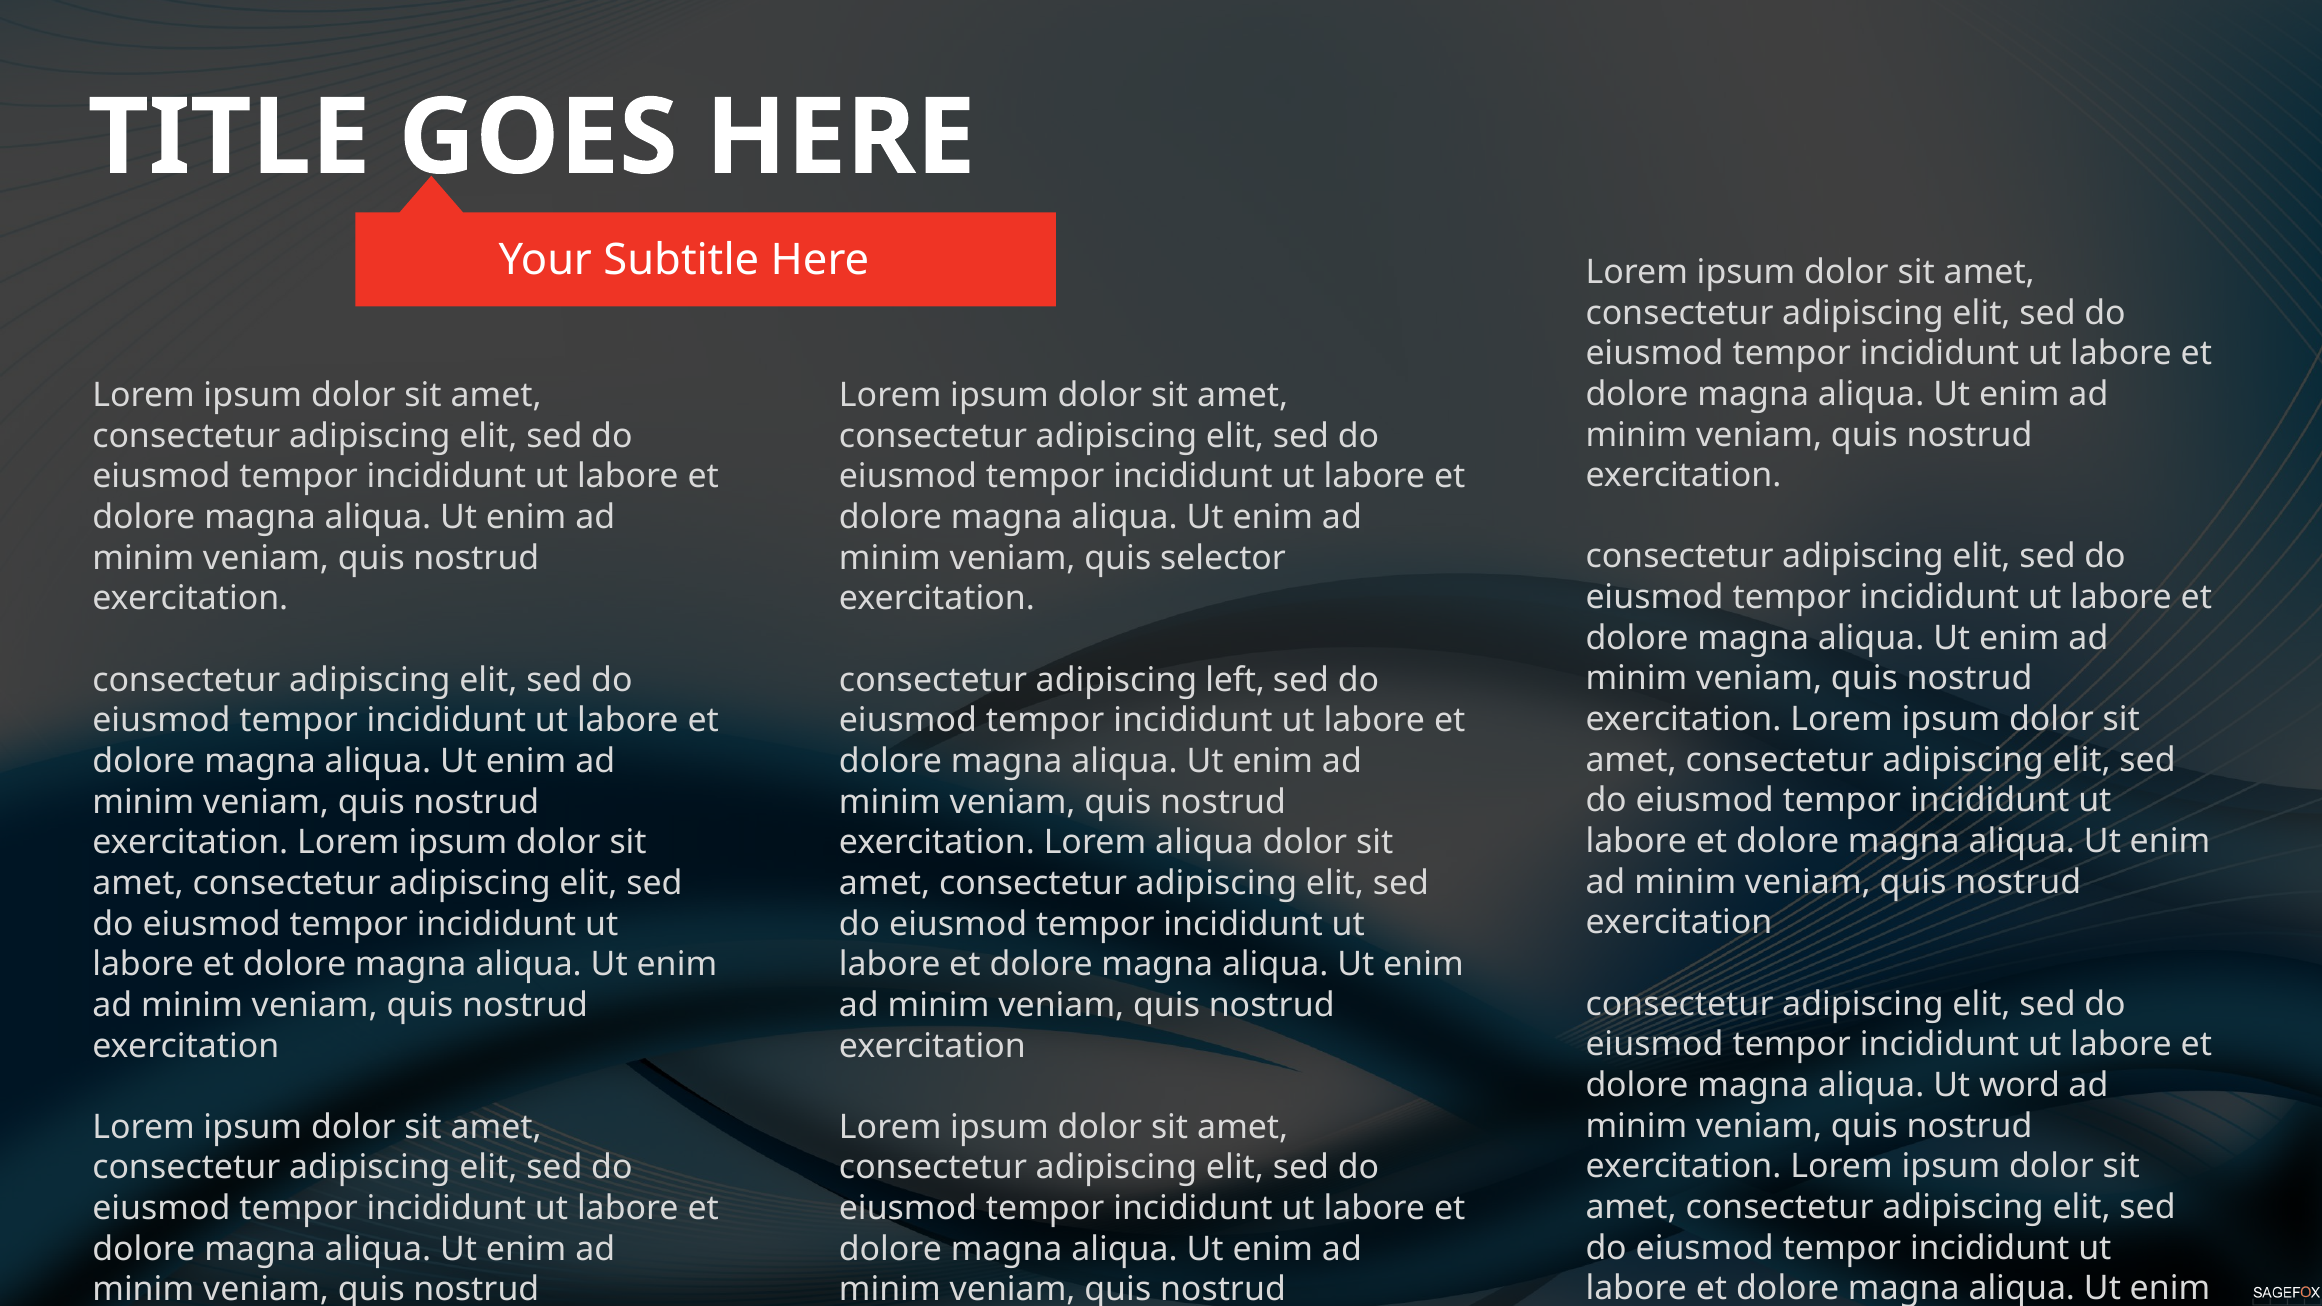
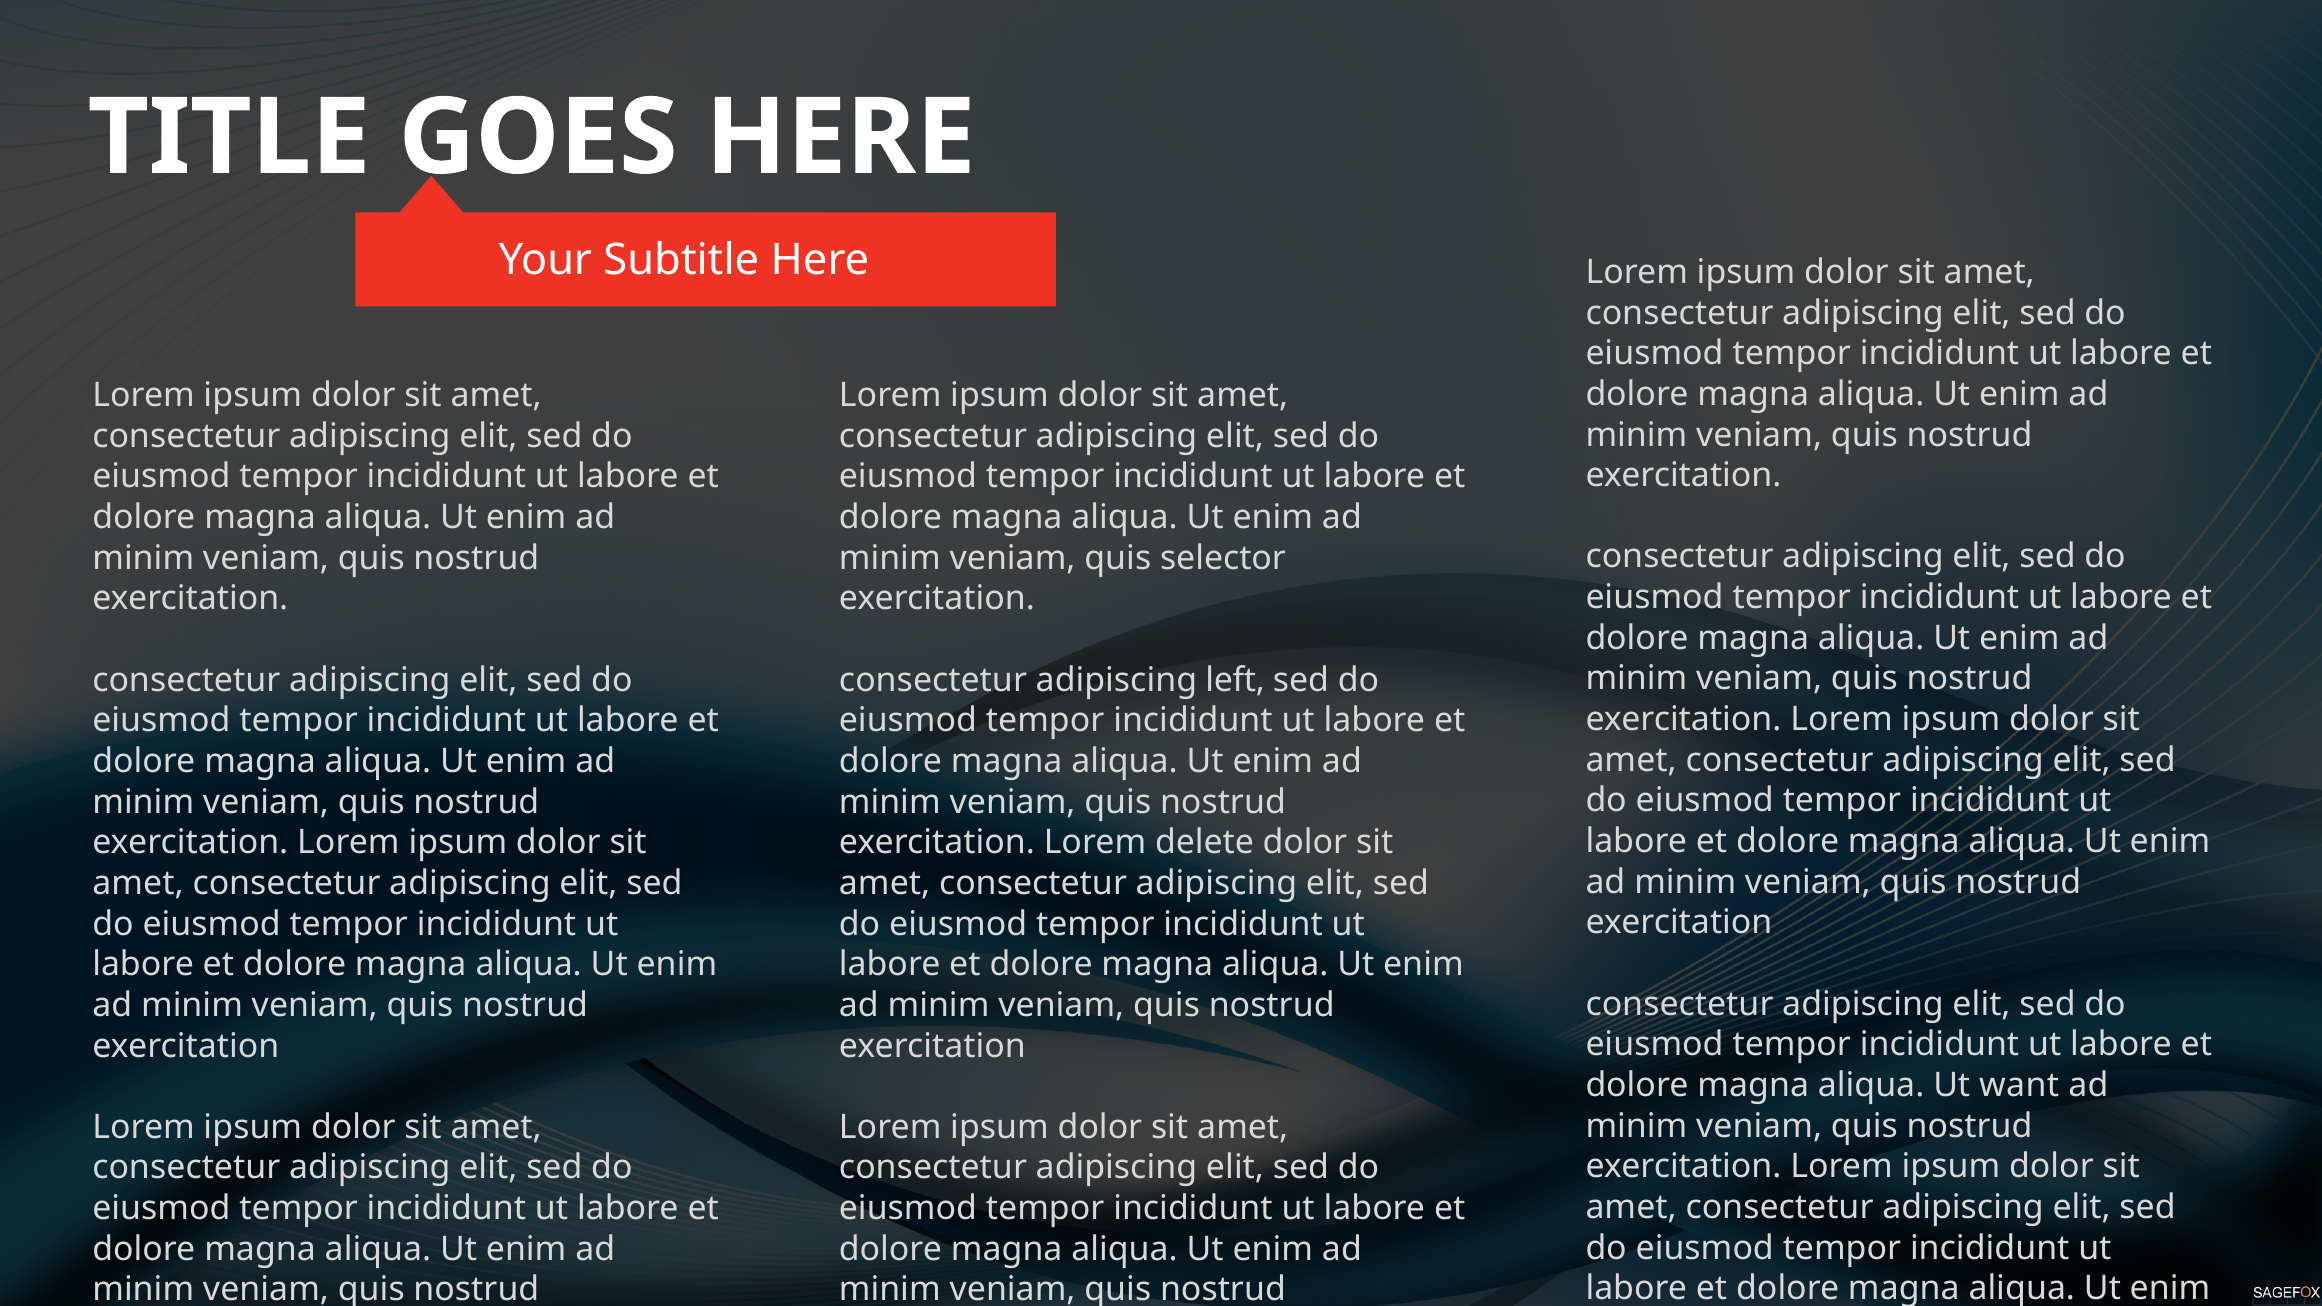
Lorem aliqua: aliqua -> delete (1205, 843)
word: word -> want (2019, 1085)
